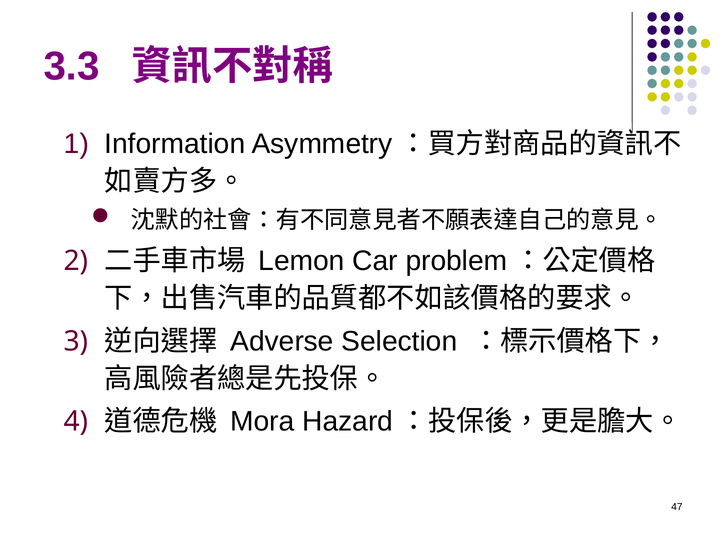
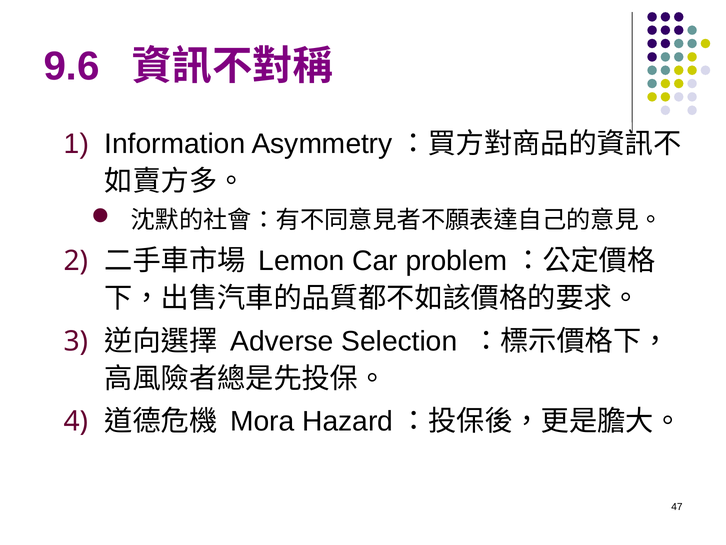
3.3: 3.3 -> 9.6 (72, 66)
